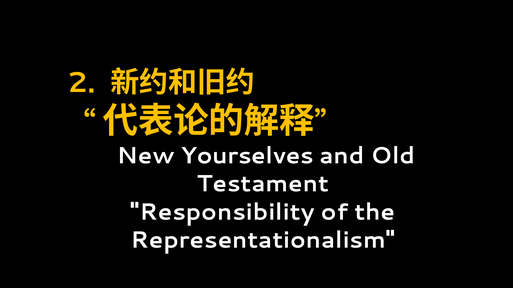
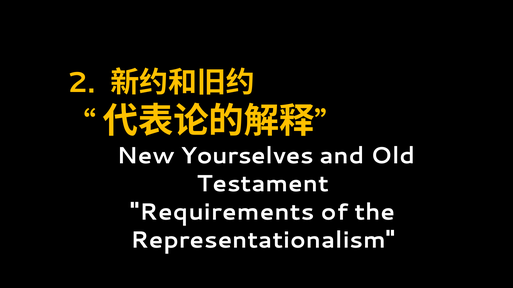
Responsibility: Responsibility -> Requirements (222, 212)
